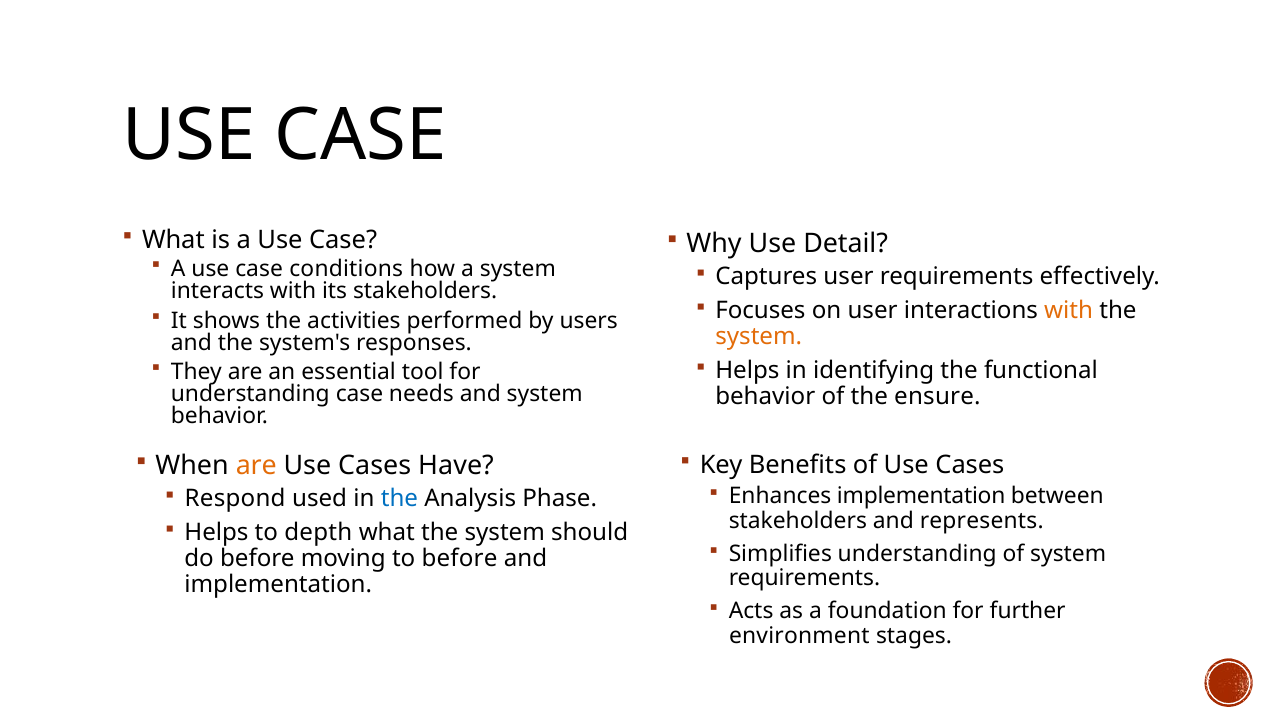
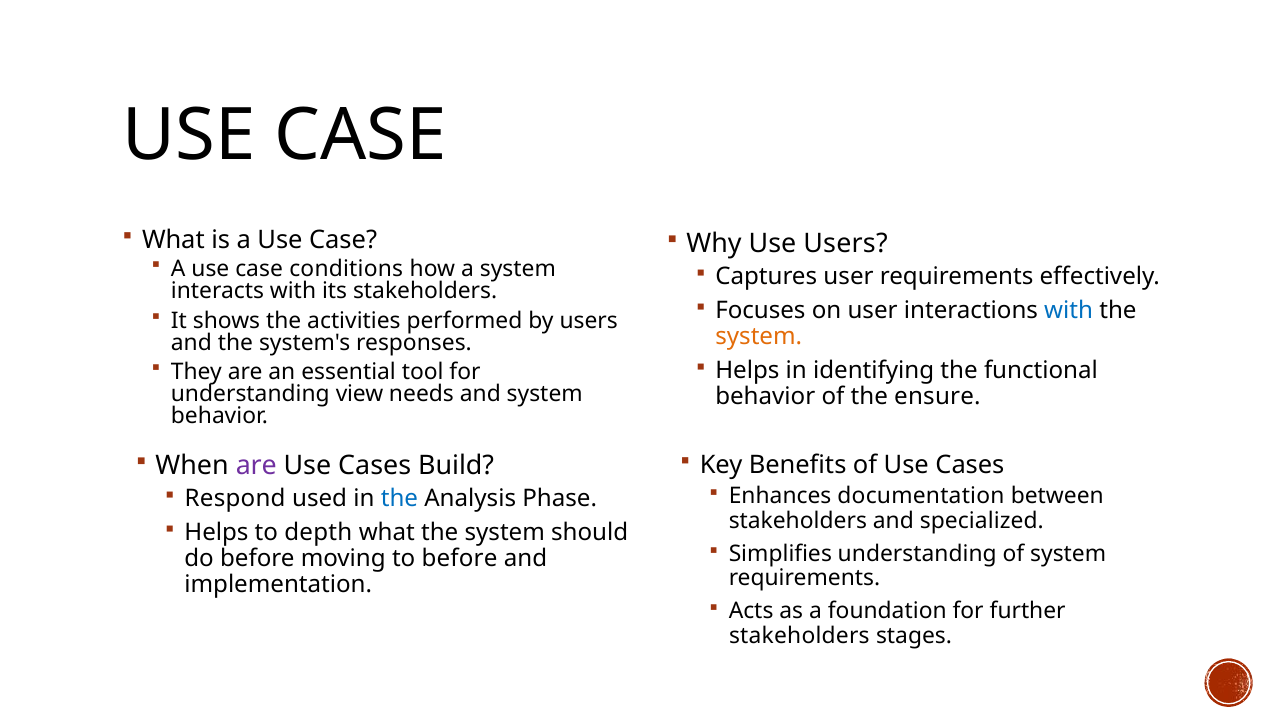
Use Detail: Detail -> Users (846, 243)
with colour: orange -> blue (1069, 310)
understanding case: case -> view (360, 394)
are colour: orange -> purple (256, 465)
Have: Have -> Build (456, 465)
Enhances implementation: implementation -> documentation (921, 496)
represents: represents -> specialized (982, 521)
environment: environment -> stakeholders (799, 635)
